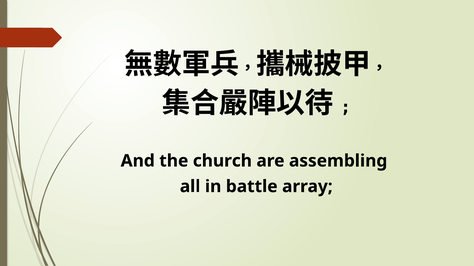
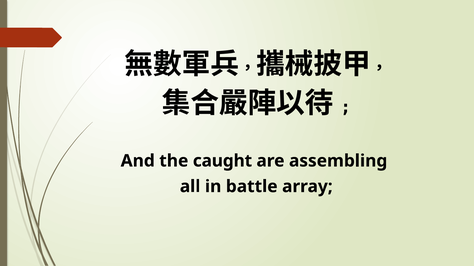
church: church -> caught (222, 161)
